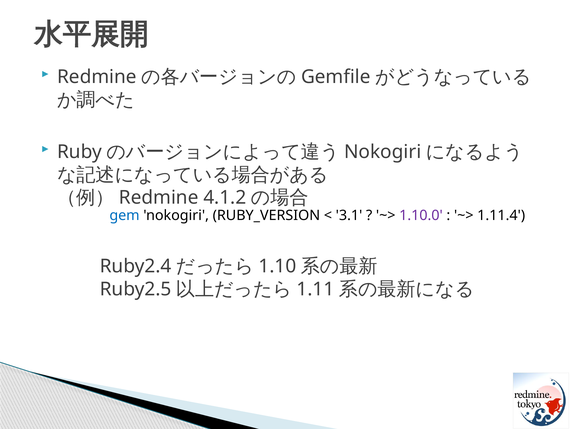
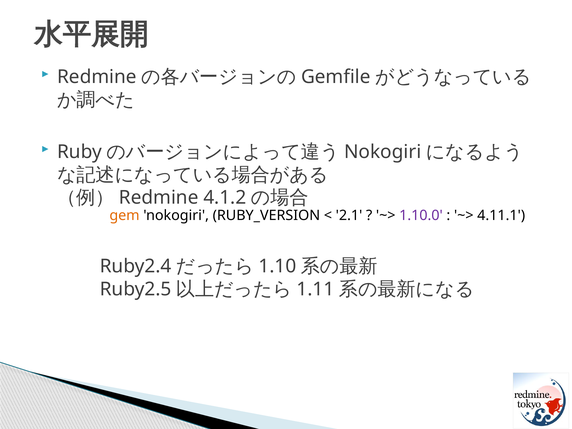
gem colour: blue -> orange (125, 215)
3.1: 3.1 -> 2.1 (349, 215)
1.11.4: 1.11.4 -> 4.11.1 (501, 215)
